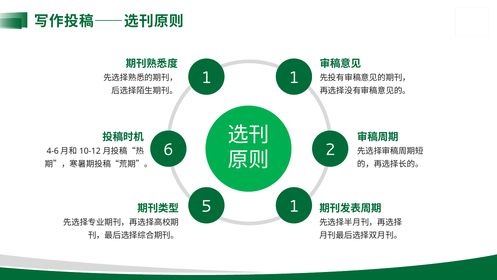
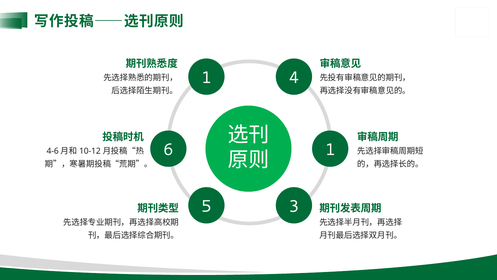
1 1: 1 -> 4 (294, 78)
6 2: 2 -> 1 (330, 150)
5 1: 1 -> 3 (294, 206)
